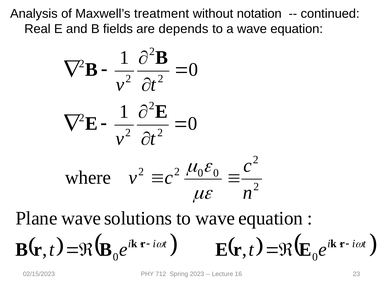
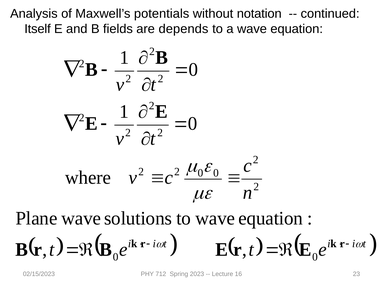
treatment: treatment -> potentials (162, 14)
Real: Real -> Itself (38, 29)
